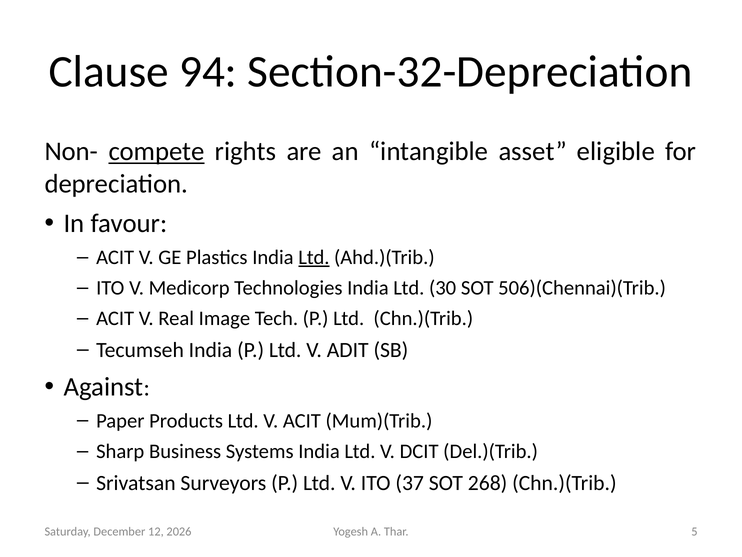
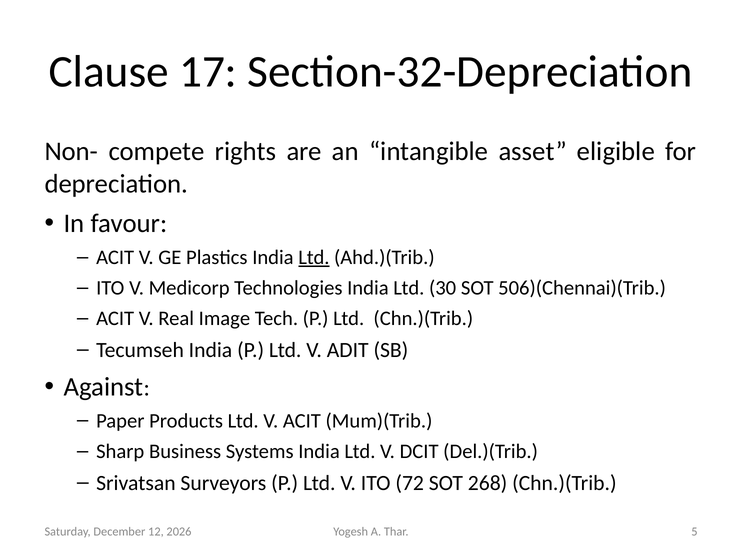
94: 94 -> 17 (208, 72)
compete underline: present -> none (157, 152)
37: 37 -> 72 (410, 482)
